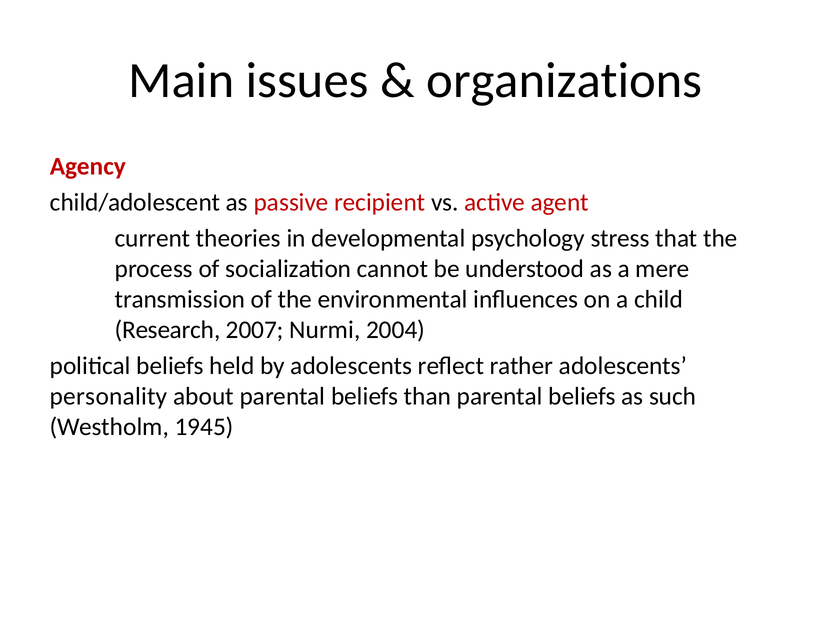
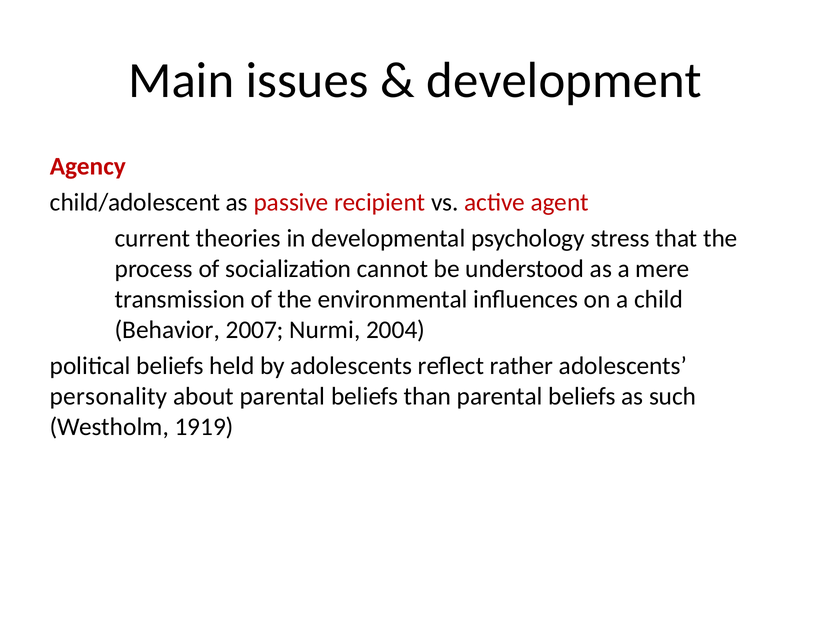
organizations: organizations -> development (564, 80)
Research: Research -> Behavior (167, 330)
1945: 1945 -> 1919 (204, 427)
